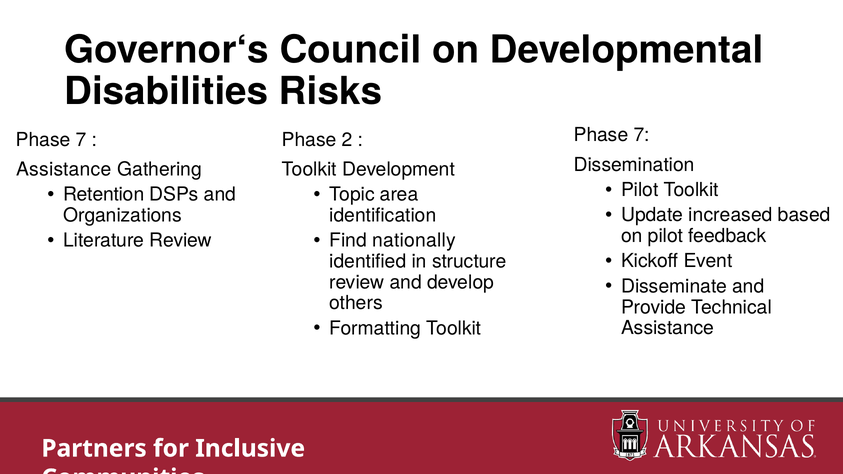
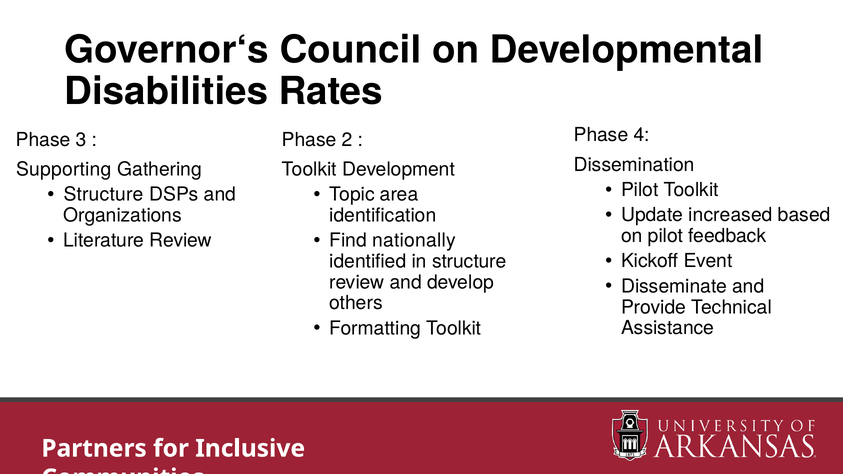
Risks: Risks -> Rates (331, 92)
7: 7 -> 4 (642, 135)
7: 7 -> 3 (81, 140)
Assistance: Assistance -> Supporting (64, 169)
Retention: Retention -> Structure (104, 195)
